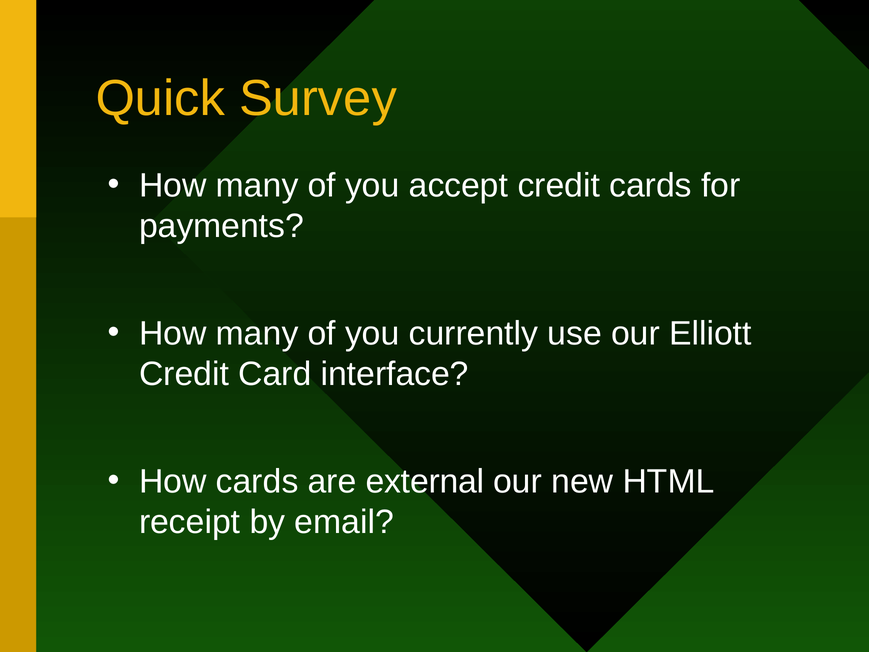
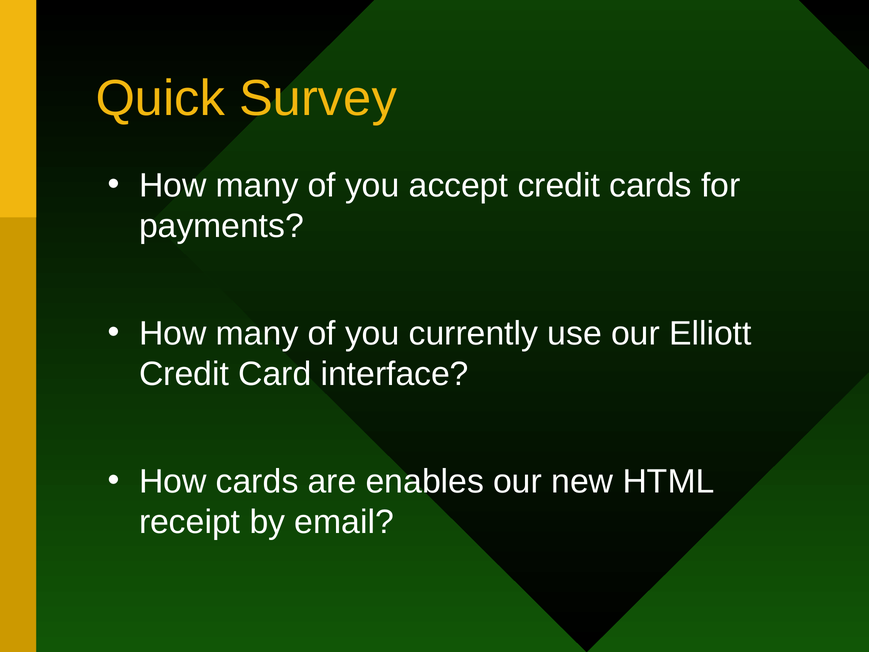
external: external -> enables (425, 481)
